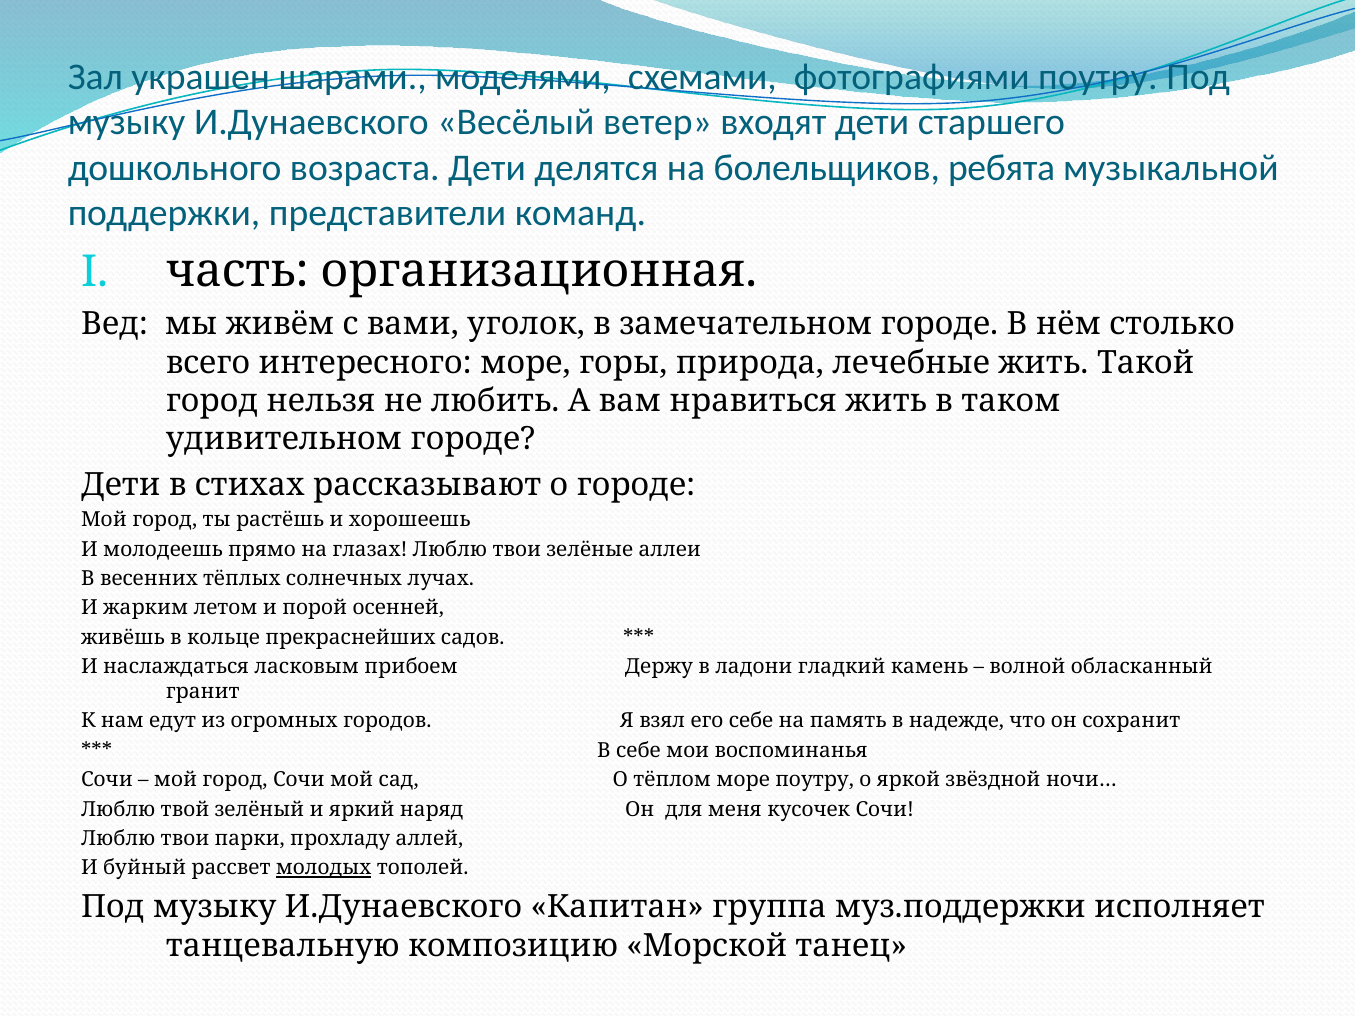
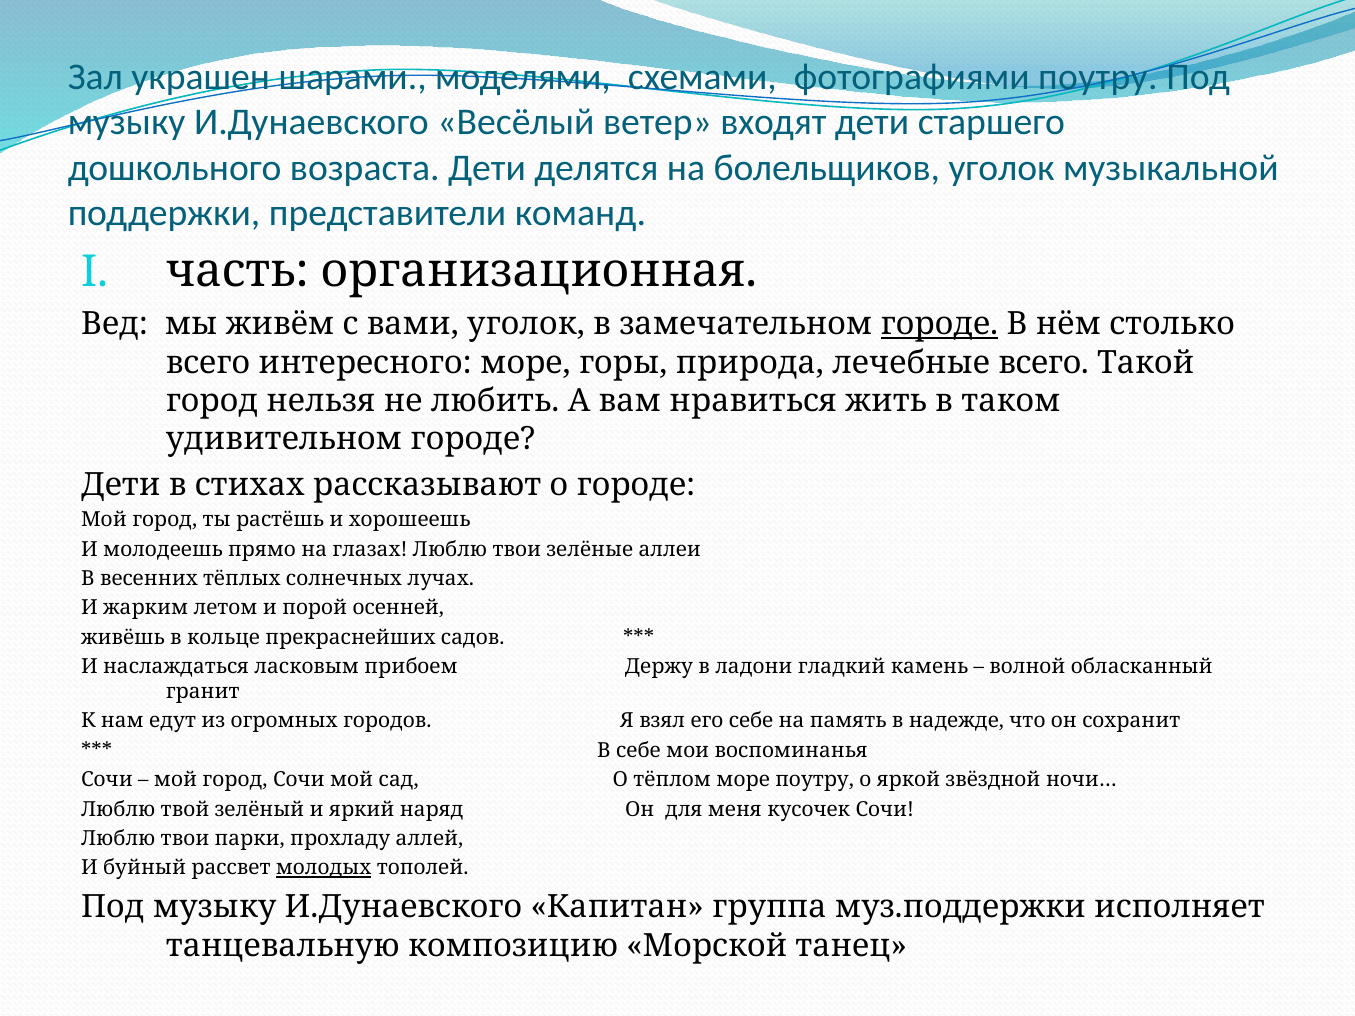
болельщиков ребята: ребята -> уголок (1002, 168)
городе underline: none -> present (939, 324)
лечебные жить: жить -> всего (1044, 363)
